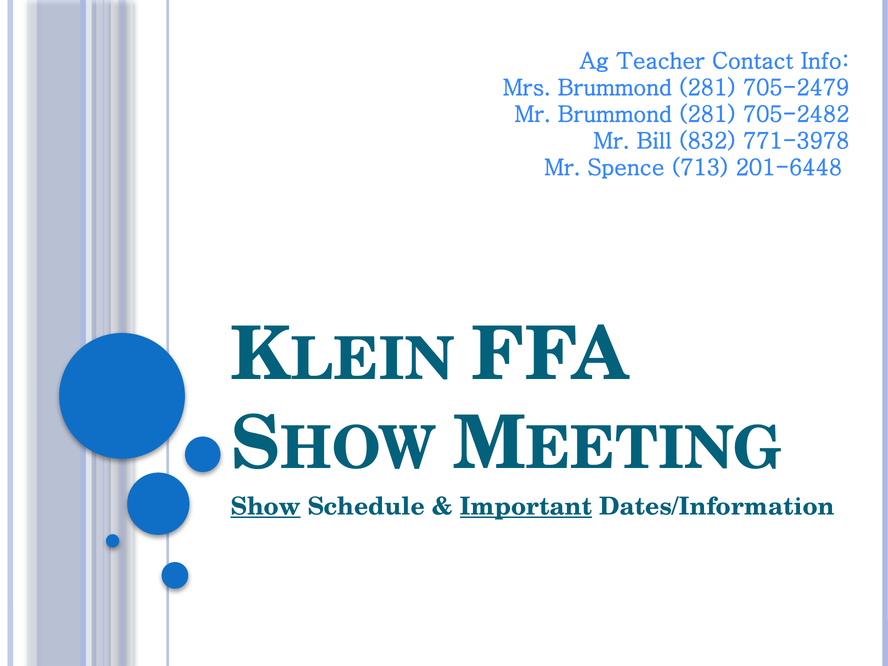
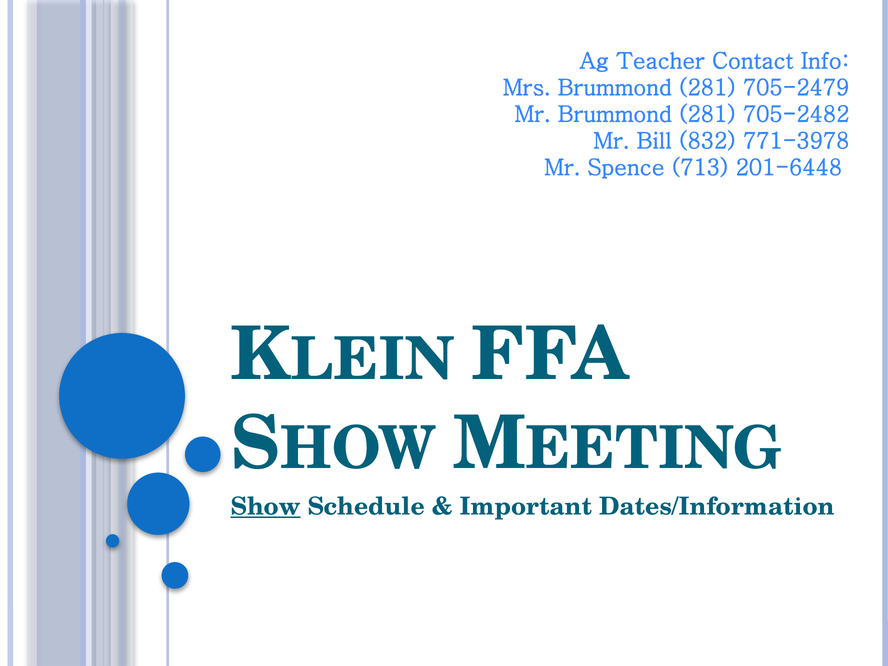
Important underline: present -> none (526, 507)
